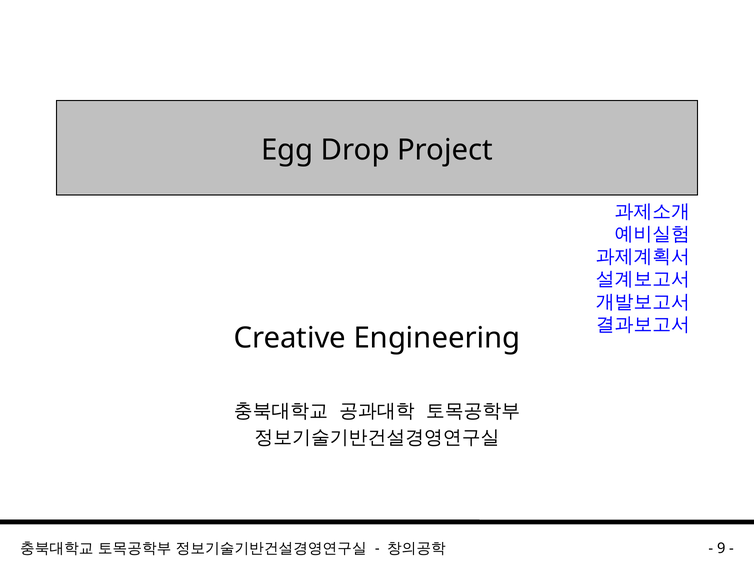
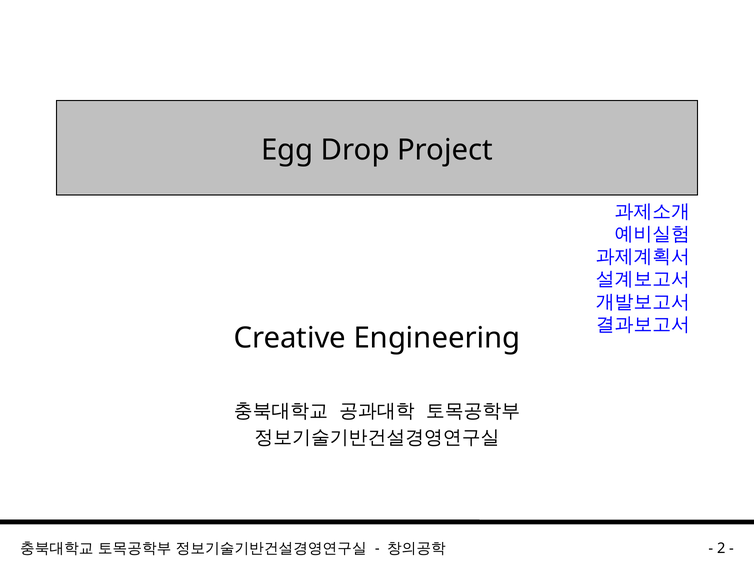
9: 9 -> 2 (721, 548)
